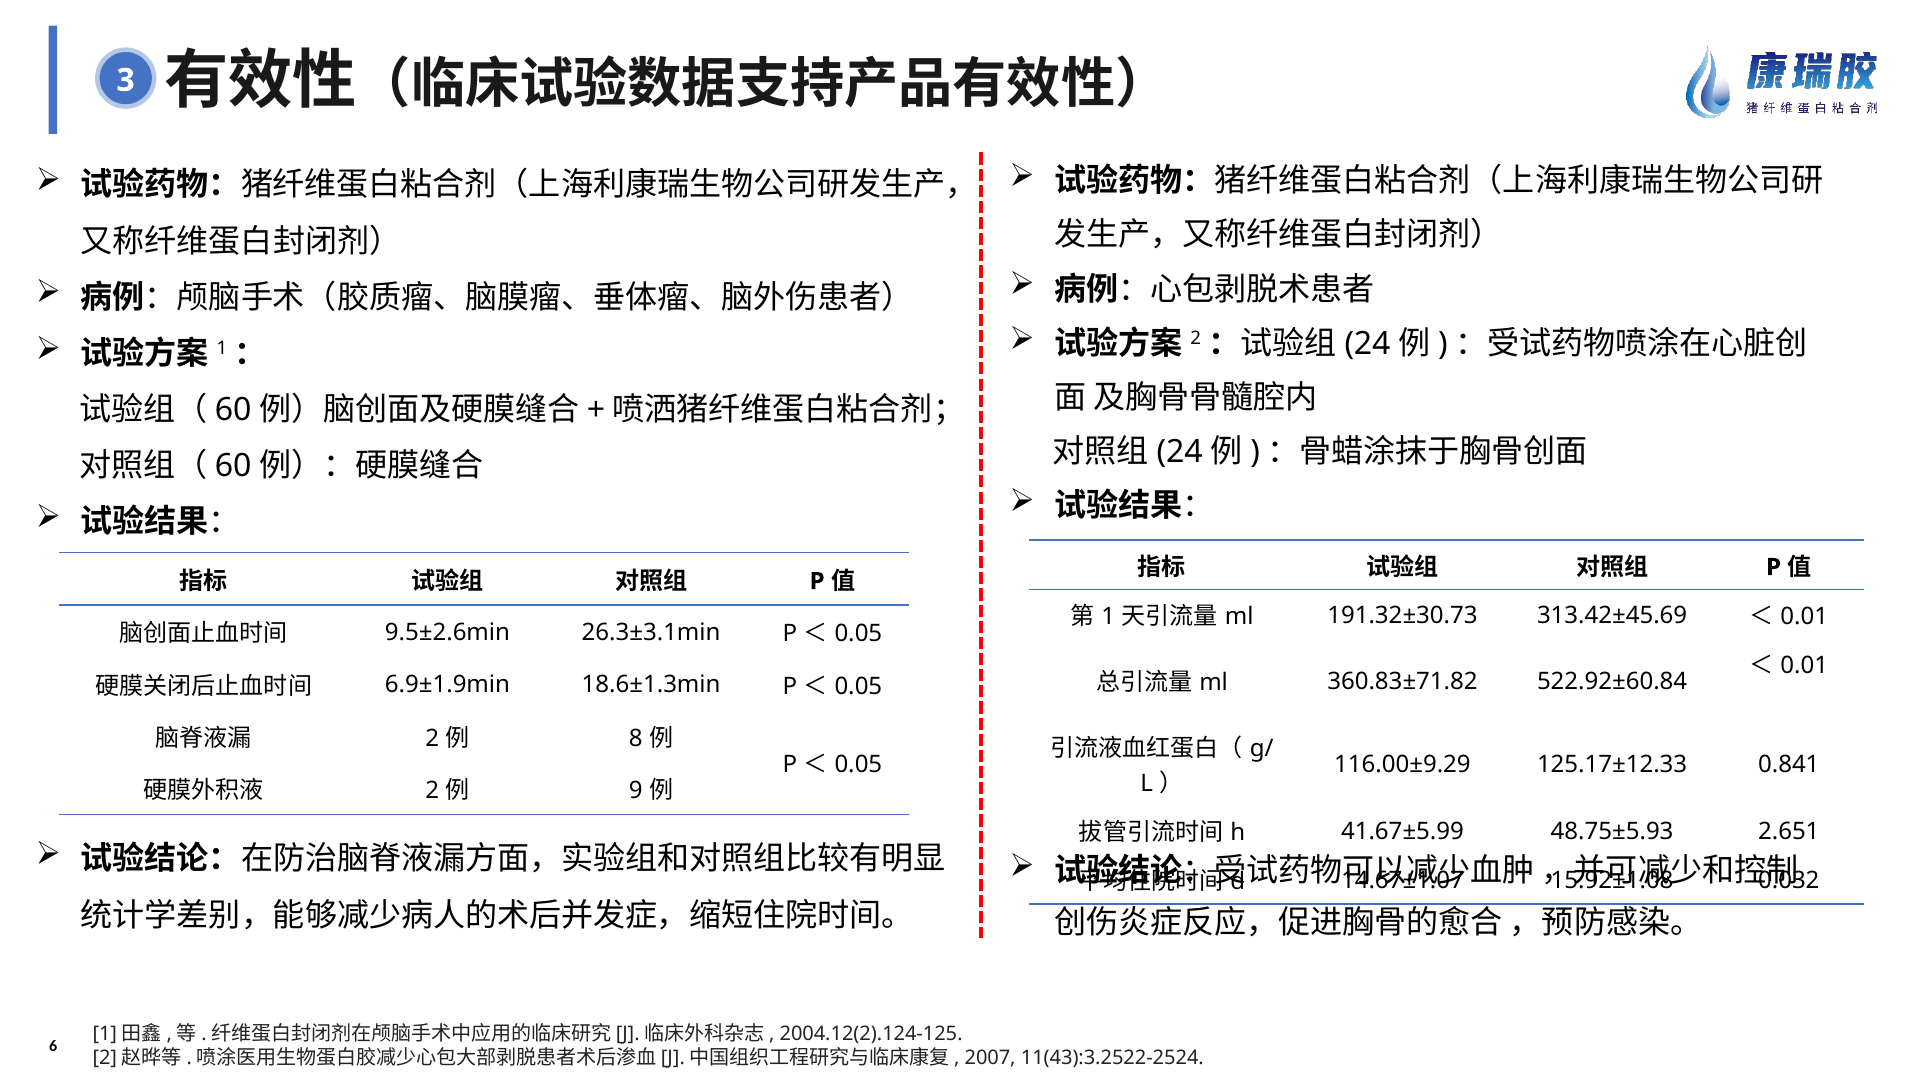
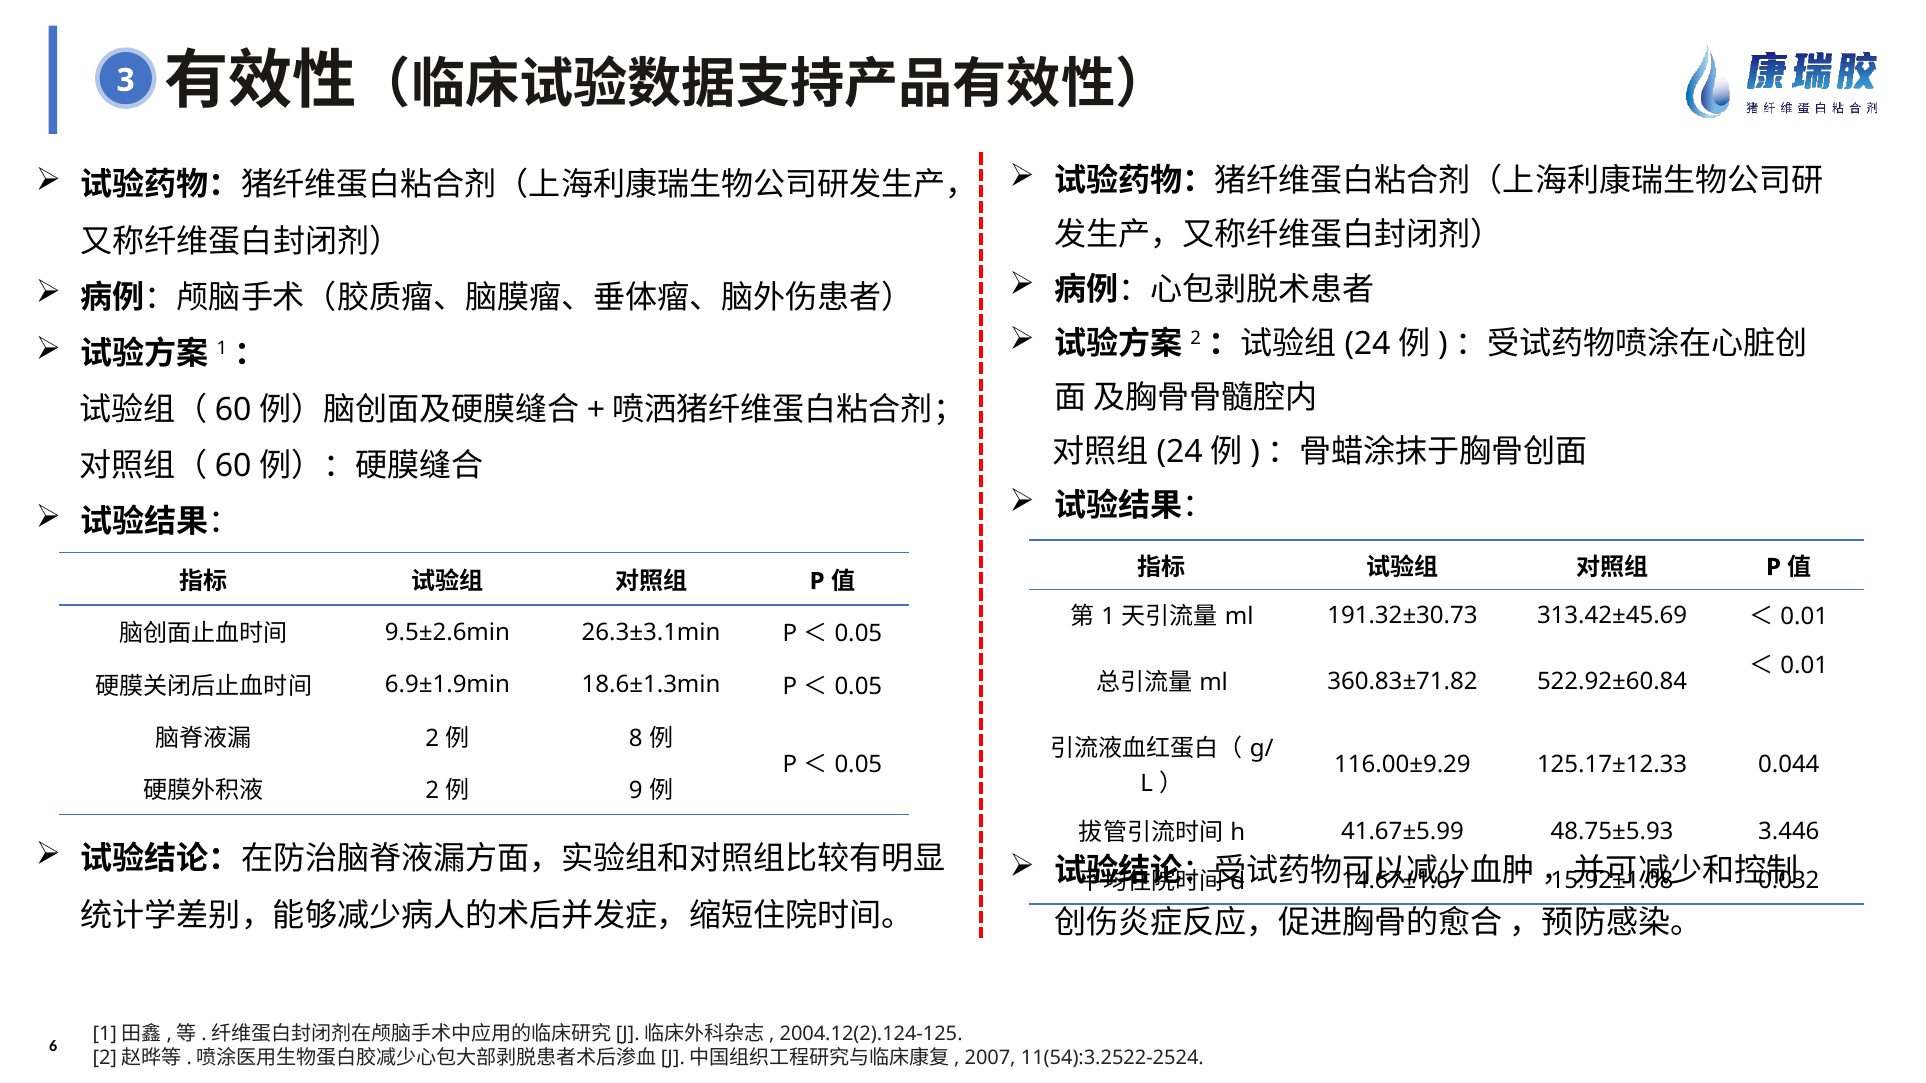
0.841: 0.841 -> 0.044 (1789, 765)
2.651: 2.651 -> 3.446 (1789, 832)
11(43):3.2522-2524: 11(43):3.2522-2524 -> 11(54):3.2522-2524 (1112, 1058)
